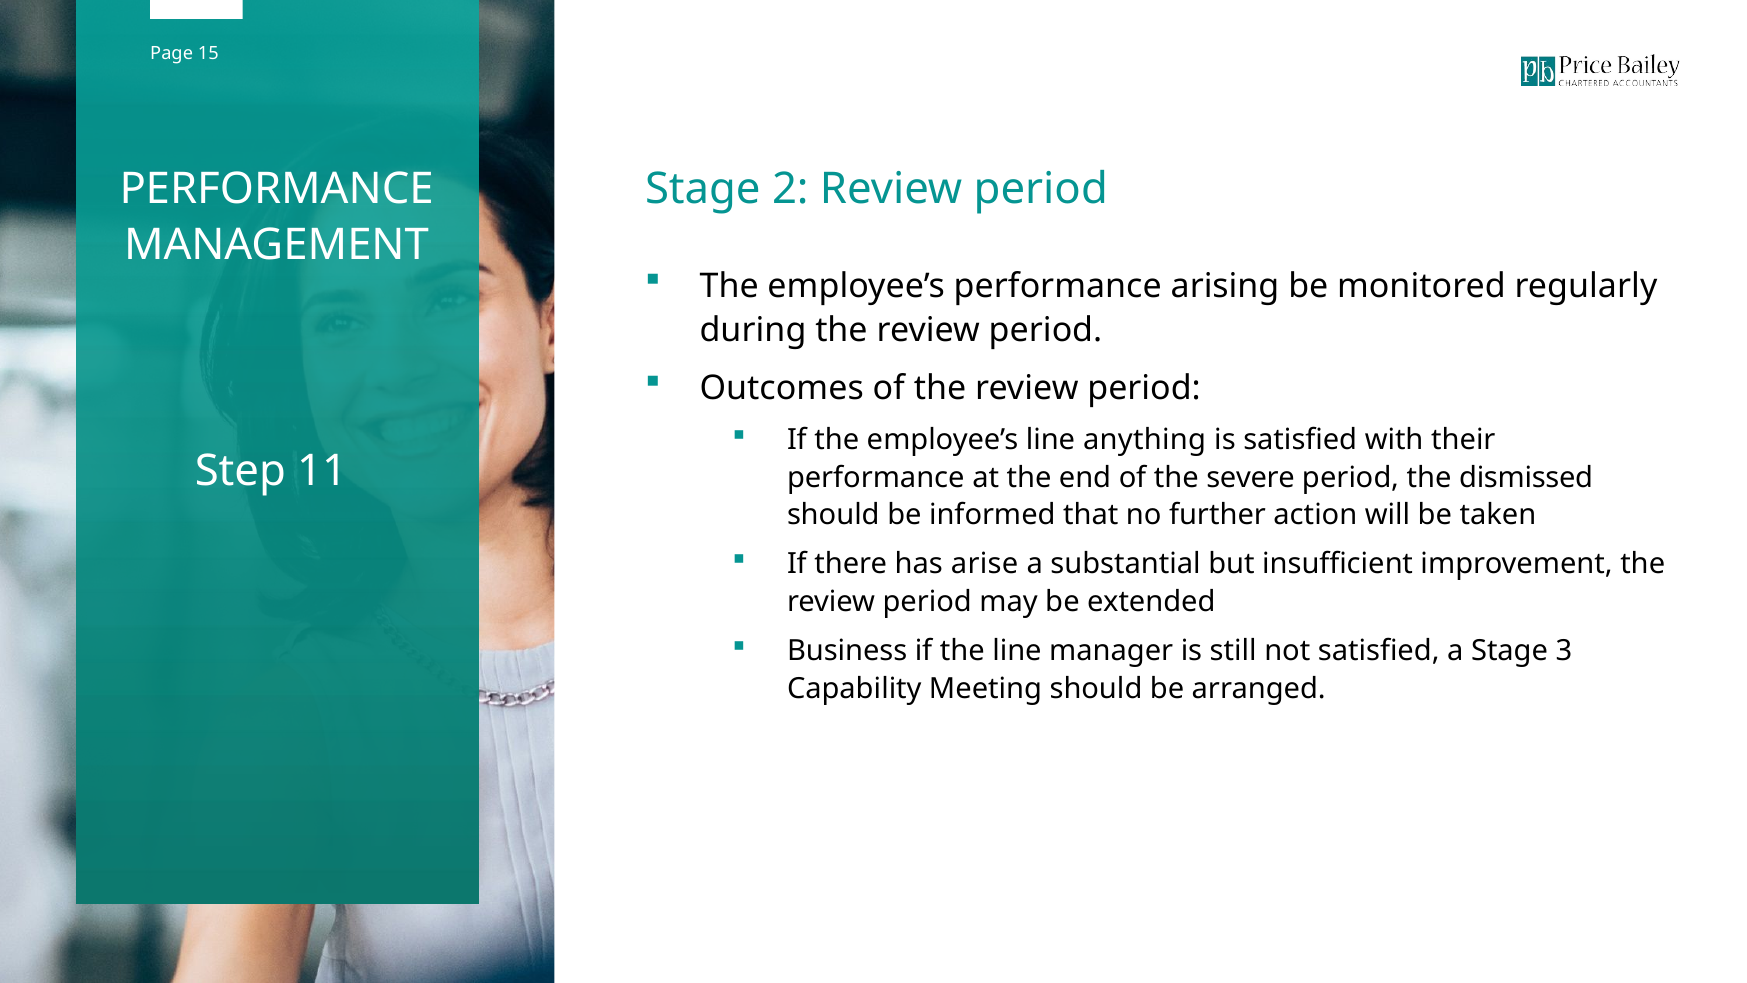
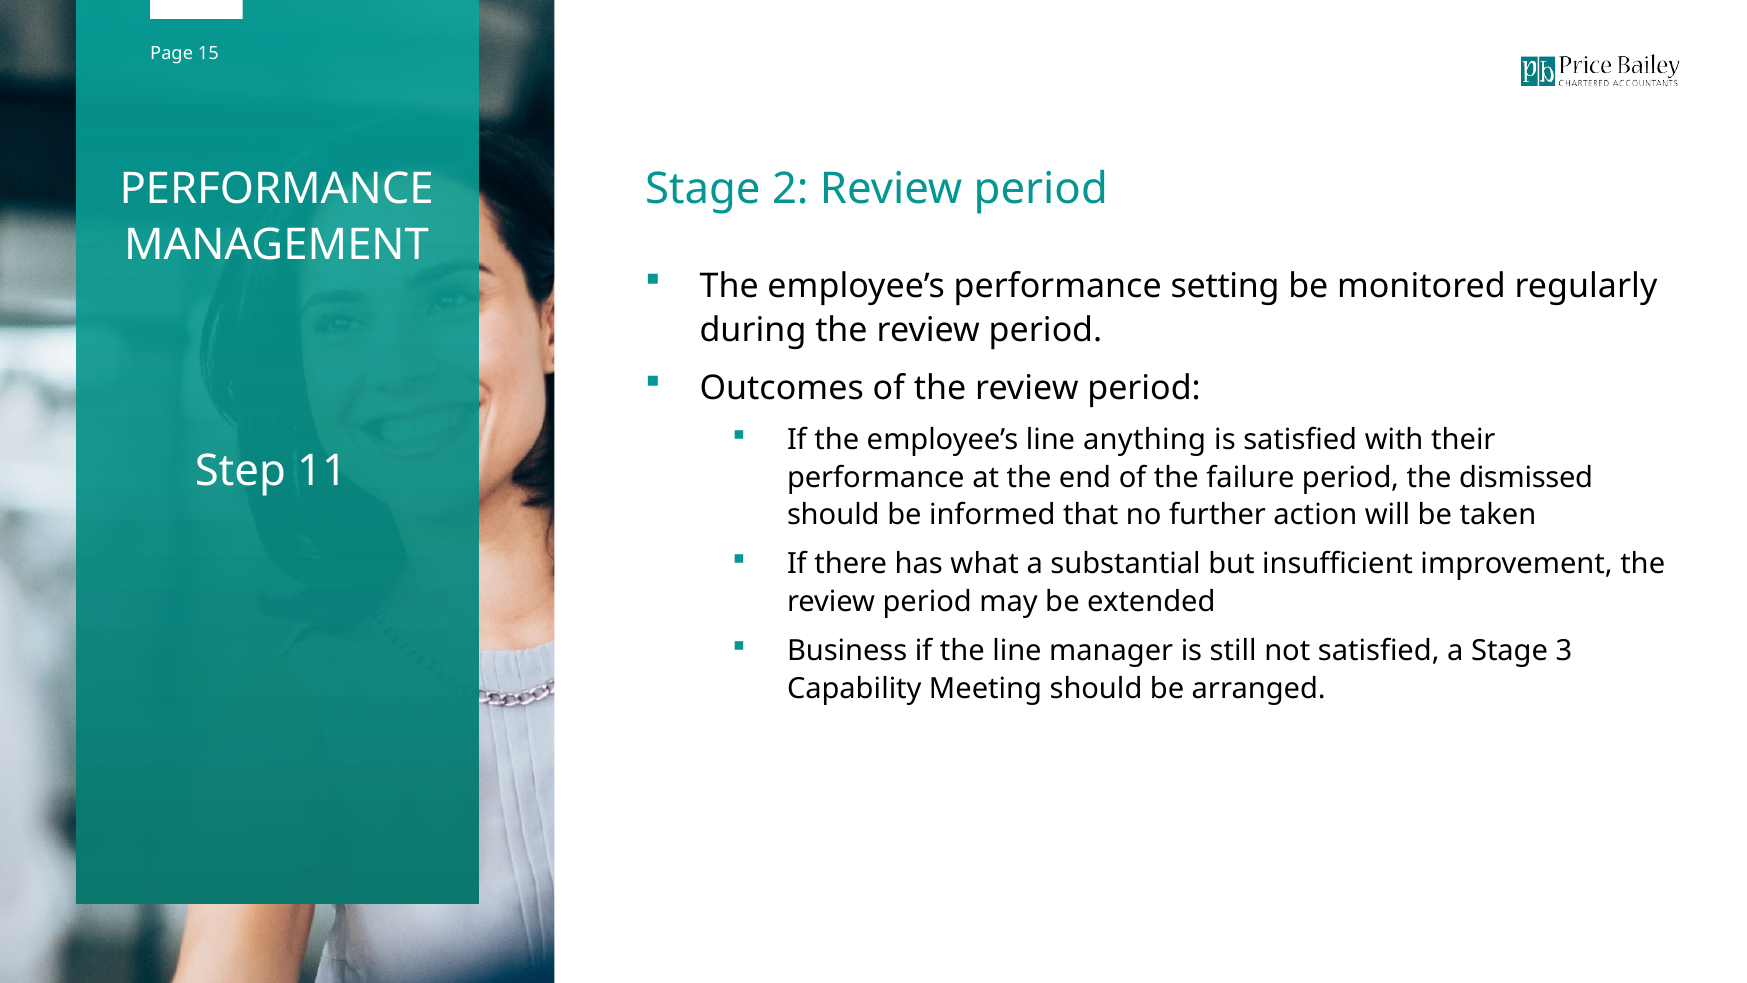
arising: arising -> setting (1225, 286)
severe: severe -> failure (1250, 477)
arise: arise -> what (985, 564)
